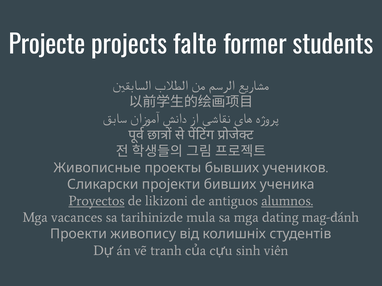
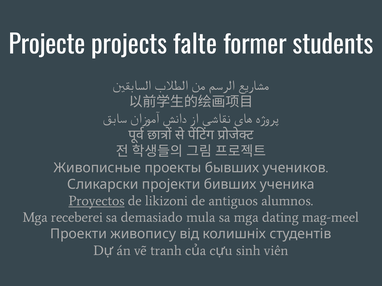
alumnos underline: present -> none (287, 201)
vacances: vacances -> receberei (77, 218)
tarihinizde: tarihinizde -> demasiado (152, 218)
mag-đánh: mag-đánh -> mag-meel (331, 218)
